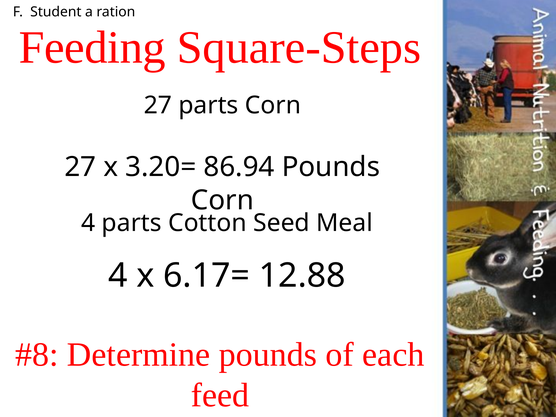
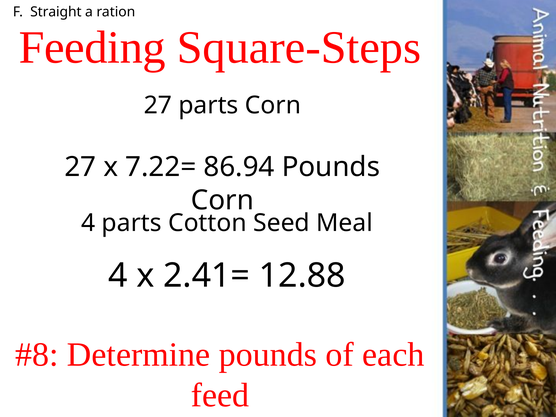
Student: Student -> Straight (56, 12)
3.20=: 3.20= -> 7.22= (161, 167)
6.17=: 6.17= -> 2.41= (207, 276)
